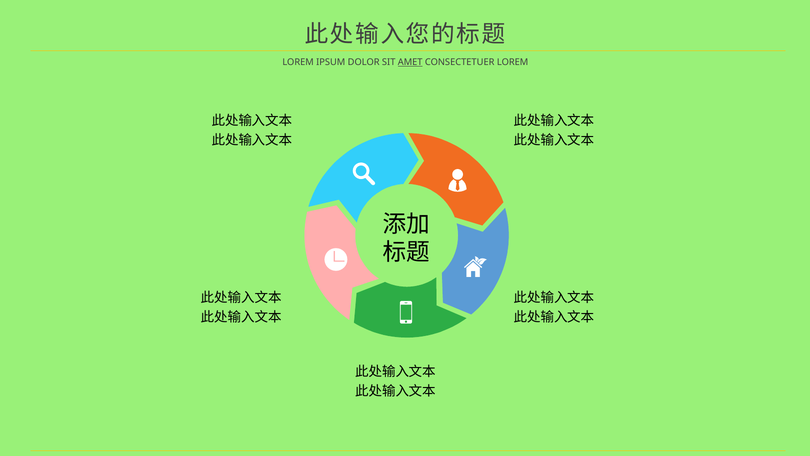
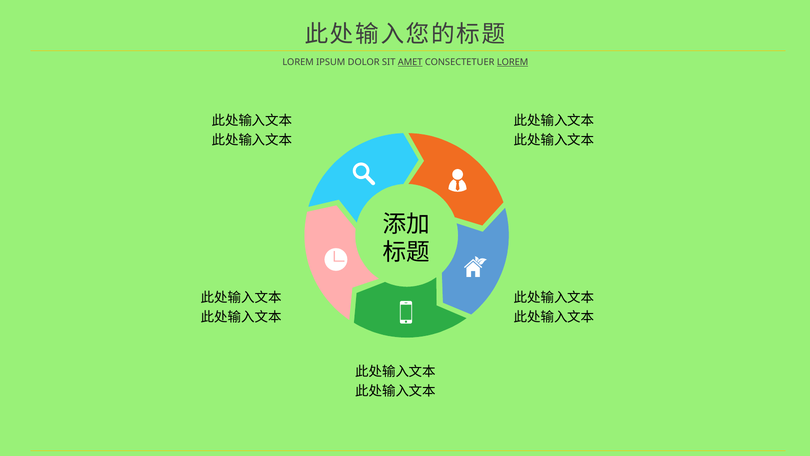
LOREM underline: none -> present (513, 62)
